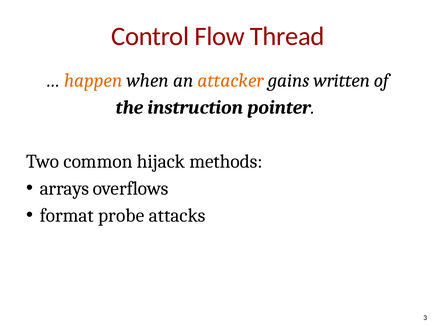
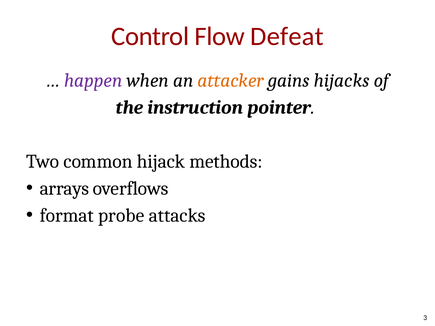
Thread: Thread -> Defeat (287, 36)
happen colour: orange -> purple (93, 80)
written: written -> hijacks (342, 80)
